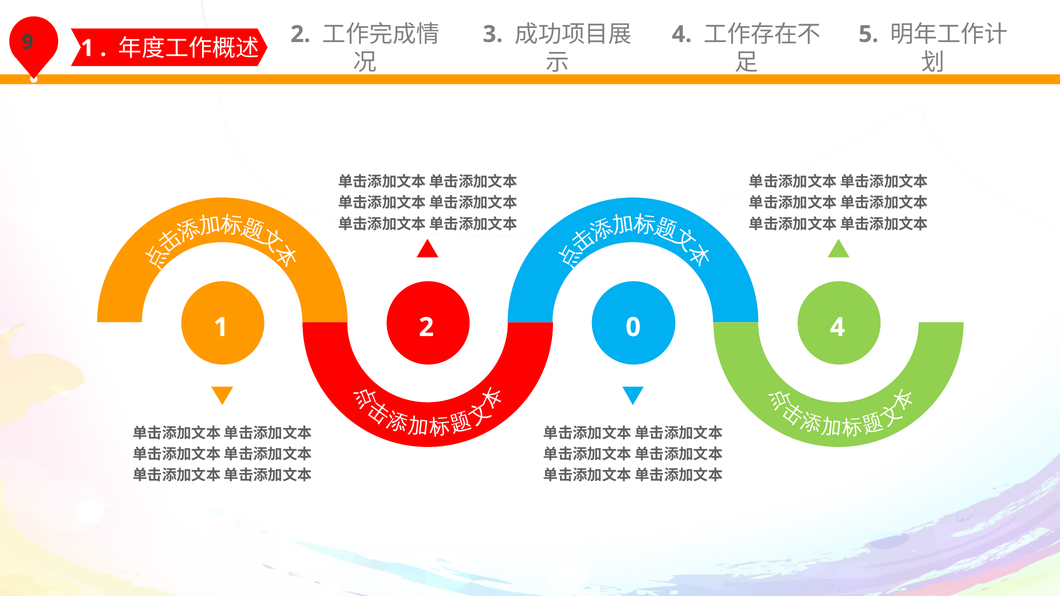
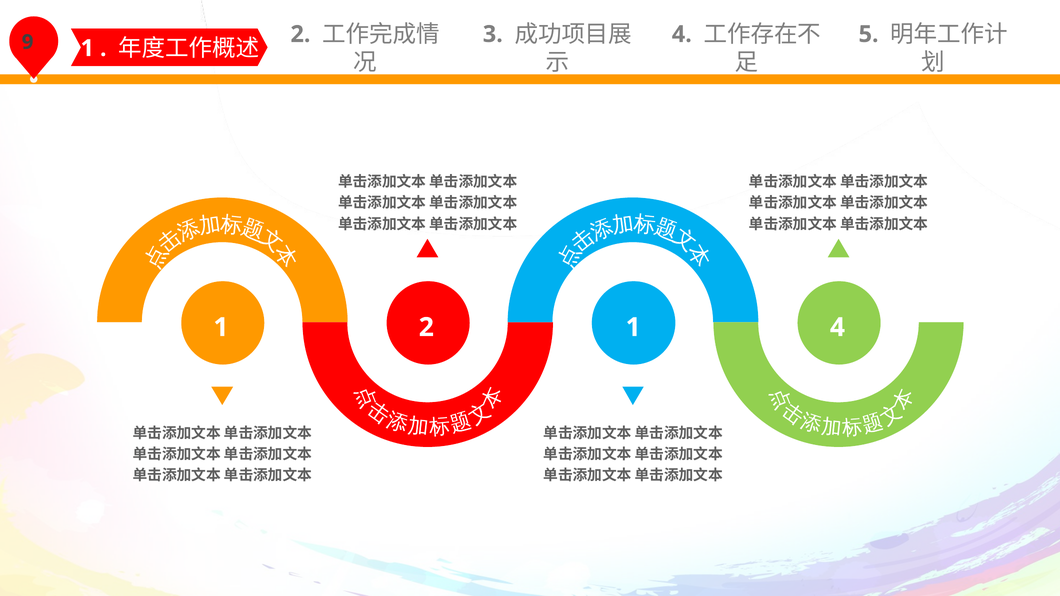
2 0: 0 -> 1 (633, 327)
